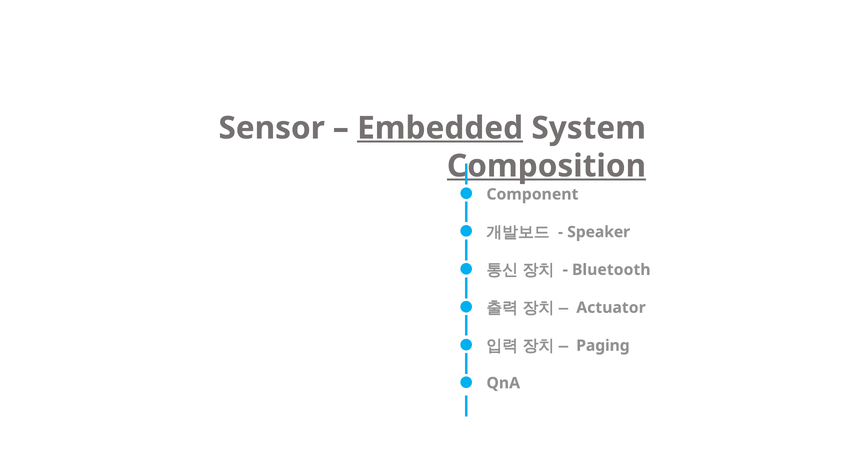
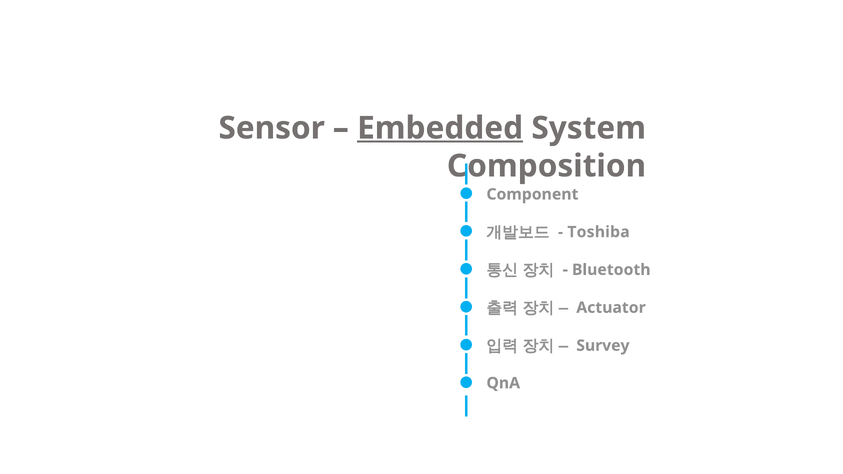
Composition underline: present -> none (546, 166)
Speaker: Speaker -> Toshiba (599, 232)
Paging: Paging -> Survey (603, 346)
